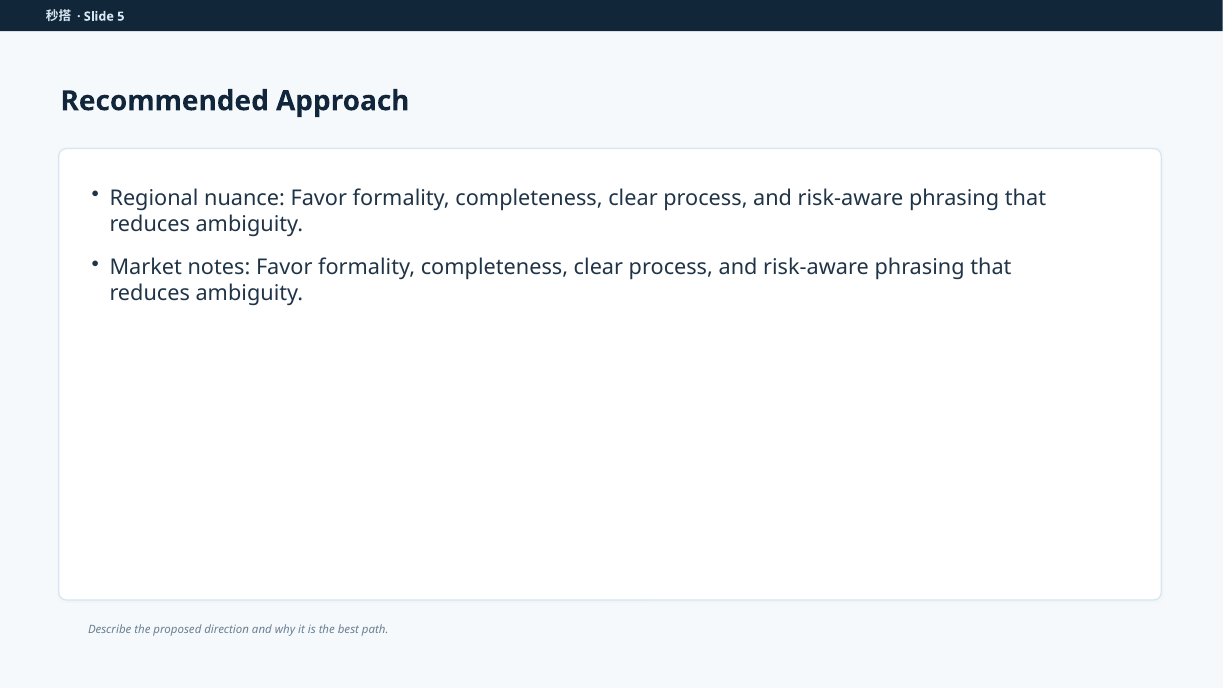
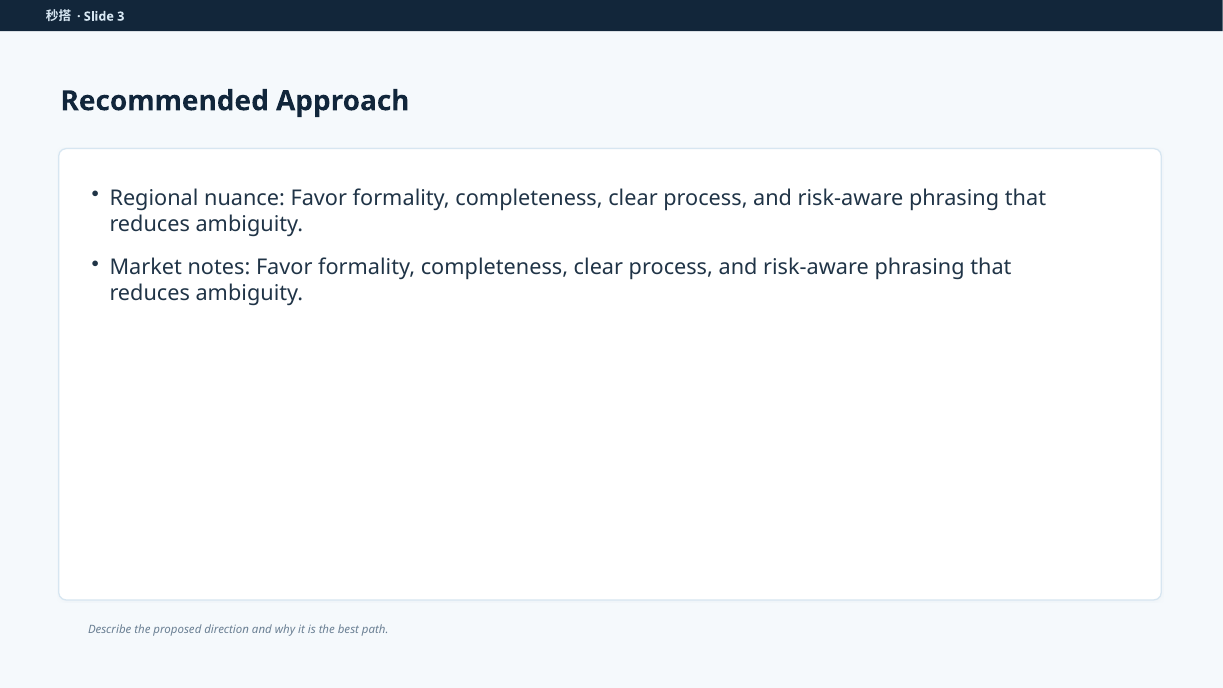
5: 5 -> 3 (121, 16)
